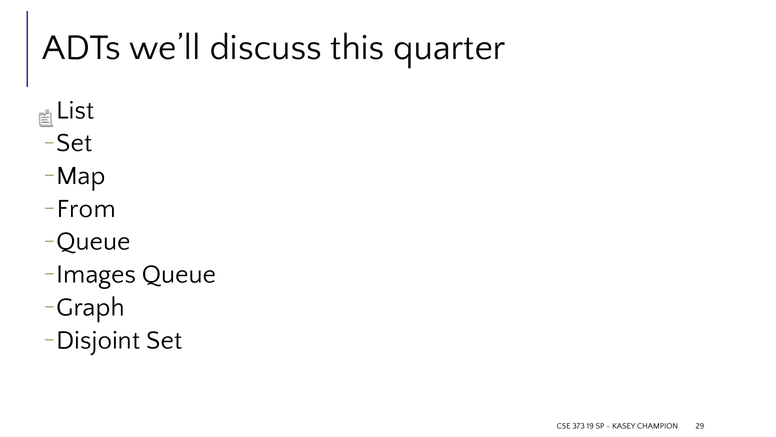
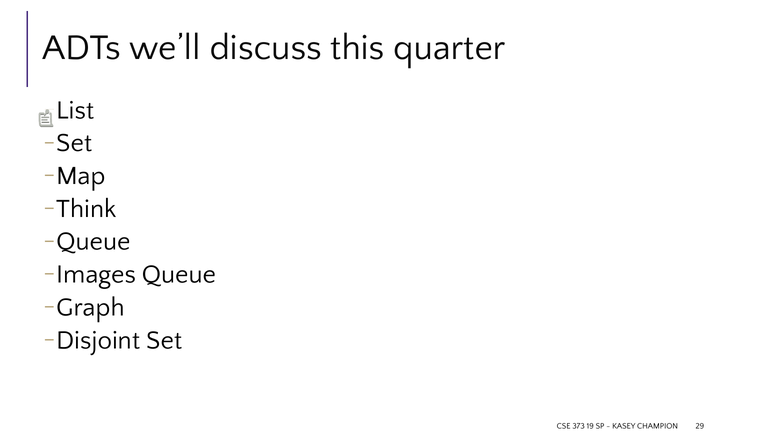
From: From -> Think (86, 208)
